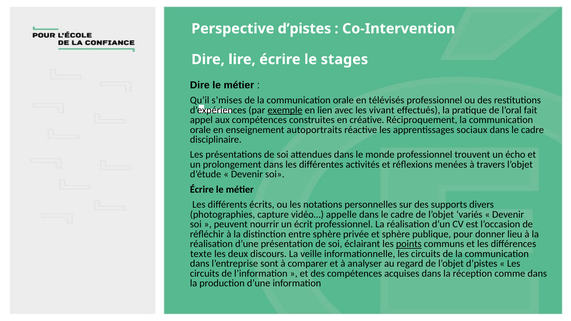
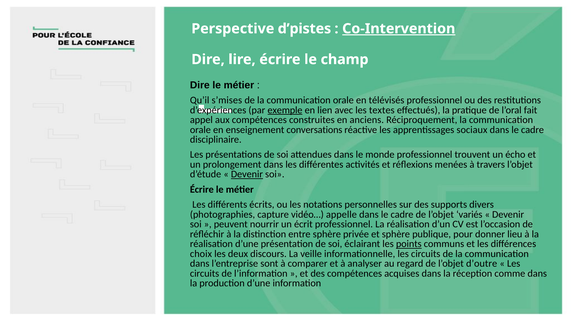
Co-Intervention underline: none -> present (399, 29)
stages: stages -> champ (345, 59)
vivant: vivant -> textes (382, 110)
créative: créative -> anciens (367, 120)
autoportraits: autoportraits -> conversations (314, 130)
Devenir underline: none -> present (247, 174)
texte: texte -> choix (201, 254)
l’objet d’pistes: d’pistes -> d’outre (482, 264)
